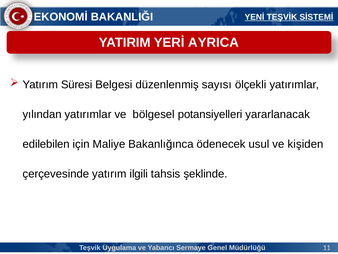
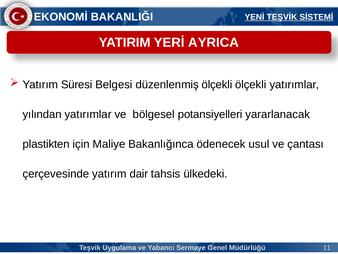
düzenlenmiş sayısı: sayısı -> ölçekli (217, 84)
edilebilen: edilebilen -> plastikten (46, 144)
kişiden: kişiden -> çantası (306, 144)
ilgili: ilgili -> dair (139, 174)
şeklinde: şeklinde -> ülkedeki (205, 174)
